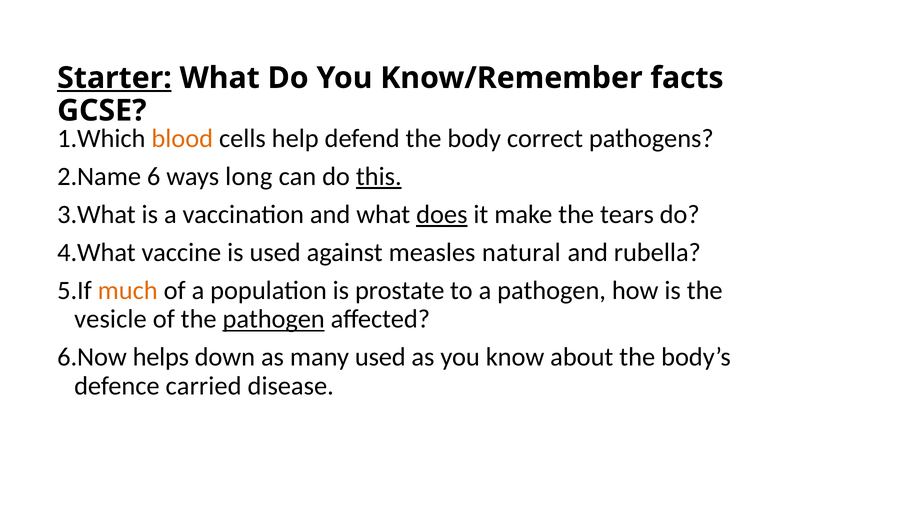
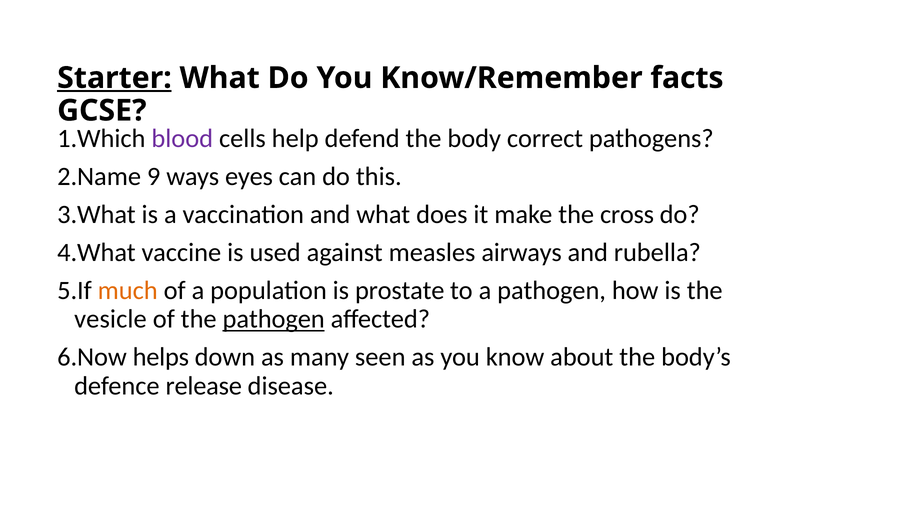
blood colour: orange -> purple (182, 139)
6: 6 -> 9 (154, 177)
long: long -> eyes (249, 177)
this underline: present -> none (379, 177)
does underline: present -> none (442, 215)
tears: tears -> cross (627, 215)
natural: natural -> airways (522, 253)
many used: used -> seen (380, 357)
carried: carried -> release (204, 386)
